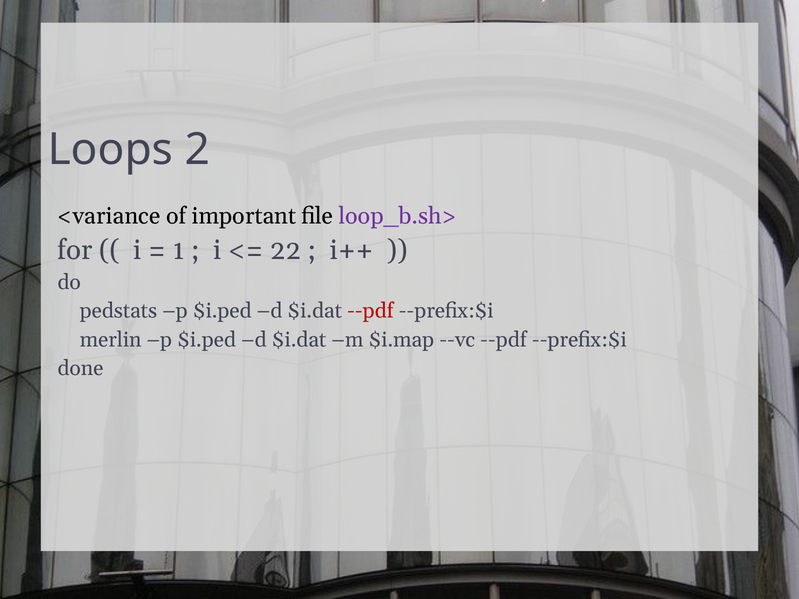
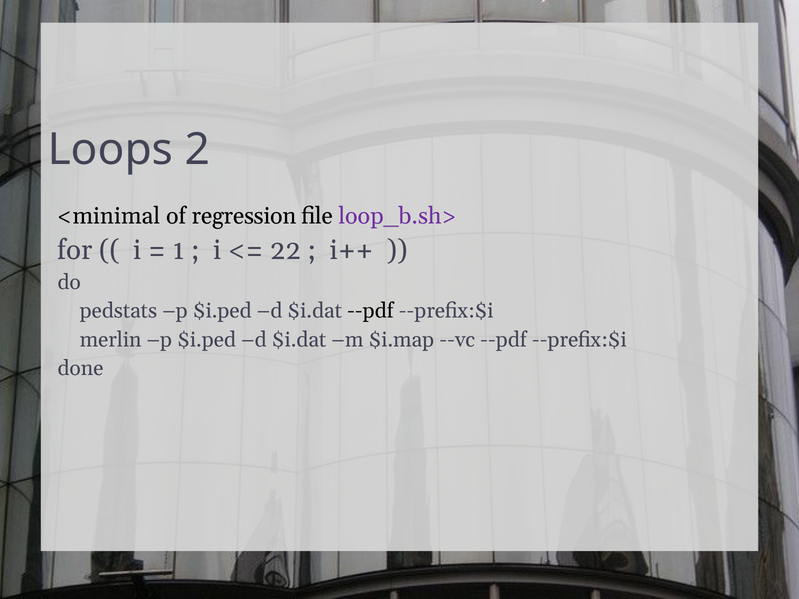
<variance: <variance -> <minimal (109, 216)
important: important -> regression (244, 216)
--pdf colour: red -> black (370, 311)
